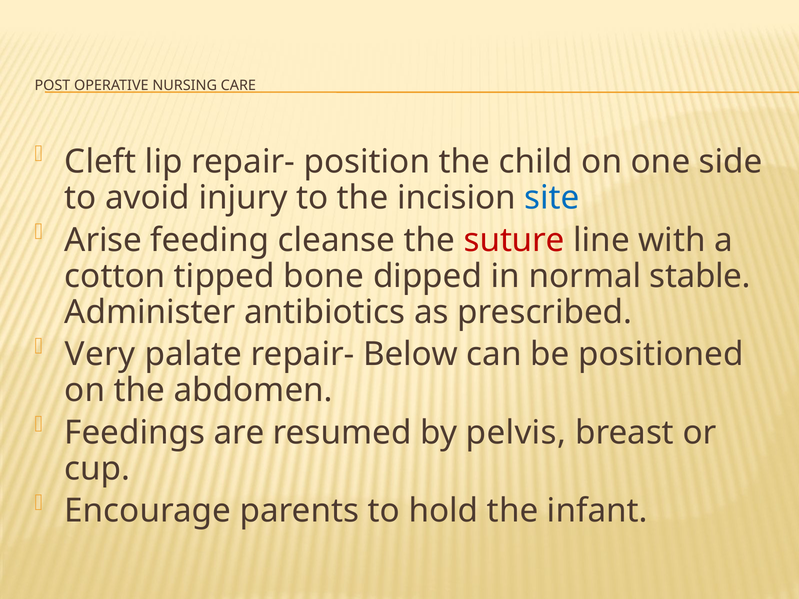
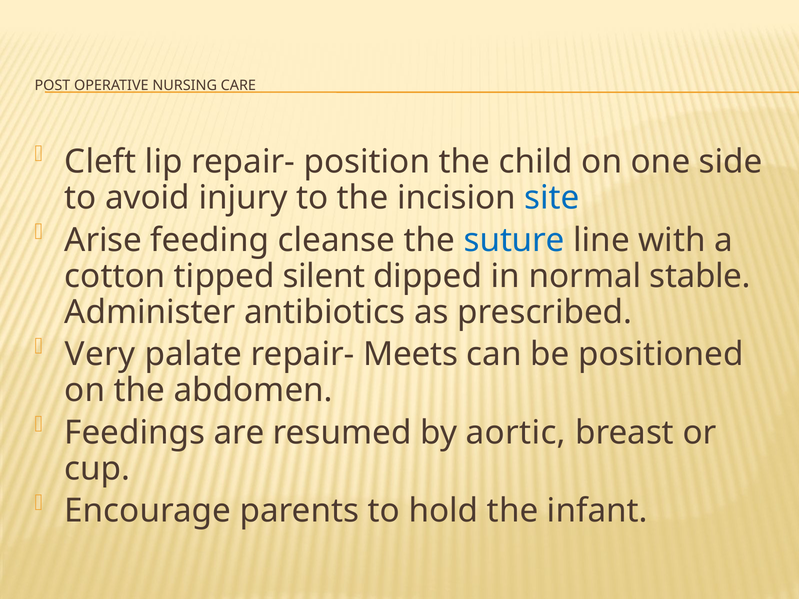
suture colour: red -> blue (514, 240)
bone: bone -> silent (324, 276)
Below: Below -> Meets (411, 355)
pelvis: pelvis -> aortic (516, 433)
